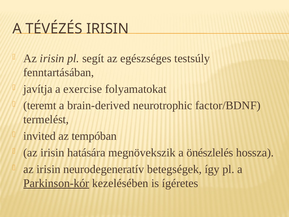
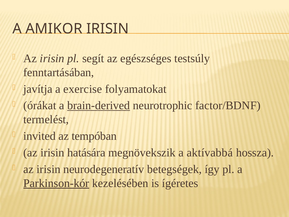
TÉVÉZÉS: TÉVÉZÉS -> AMIKOR (54, 29)
teremt: teremt -> órákat (40, 105)
brain-derived underline: none -> present (99, 105)
önészlelés: önészlelés -> aktívabbá (210, 152)
